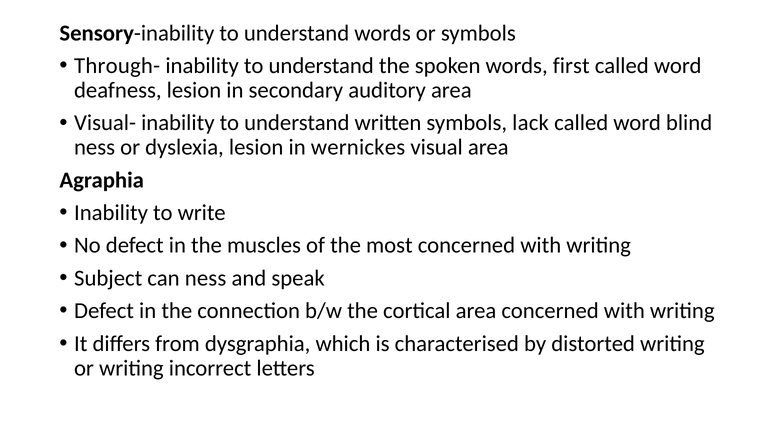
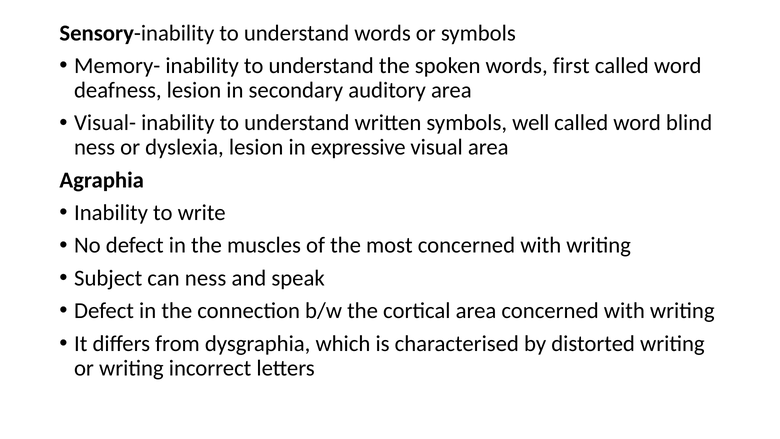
Through-: Through- -> Memory- (117, 66)
lack: lack -> well (531, 123)
wernickes: wernickes -> expressive (358, 147)
